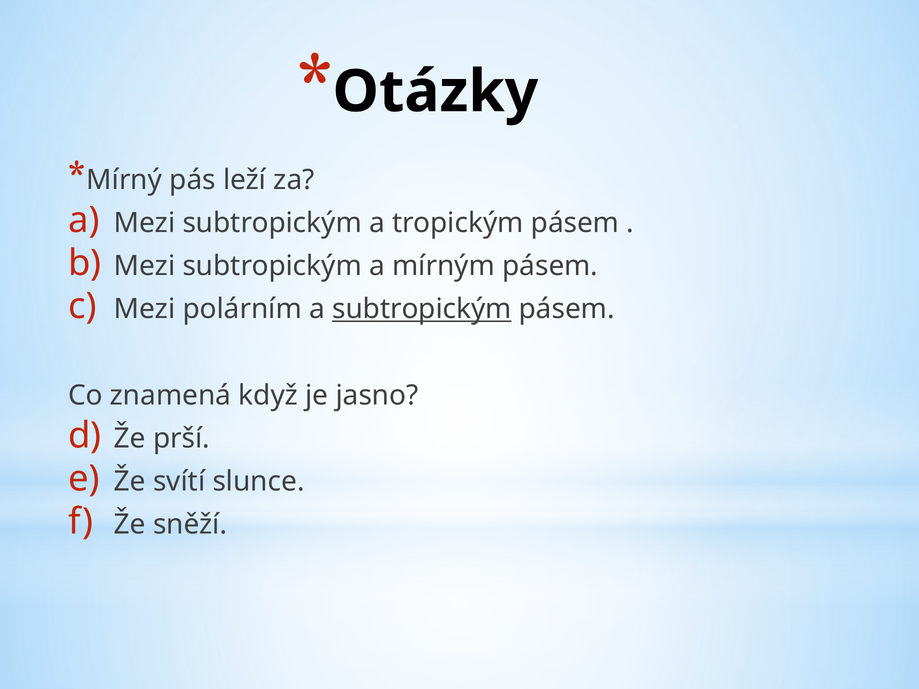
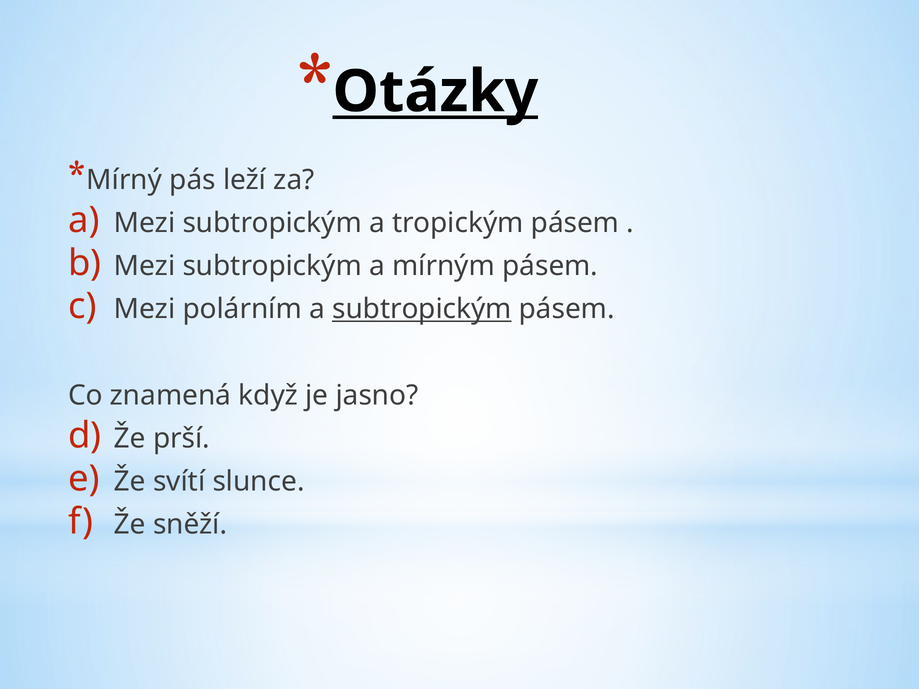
Otázky underline: none -> present (435, 92)
